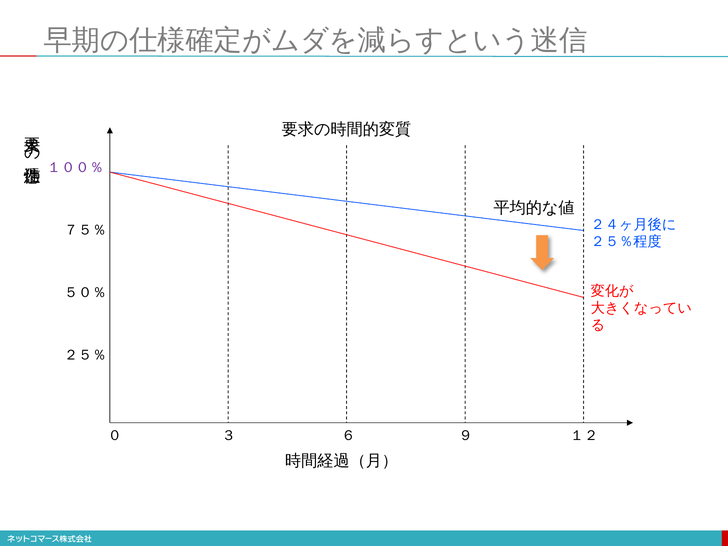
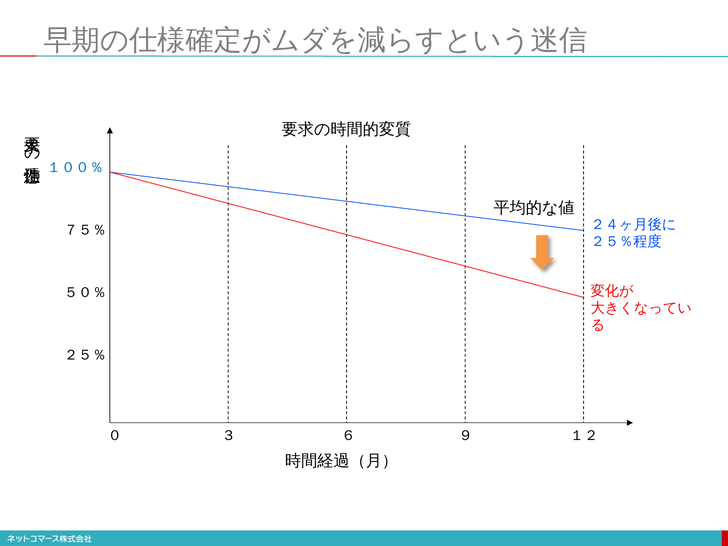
１００％ colour: purple -> blue (75, 167)
